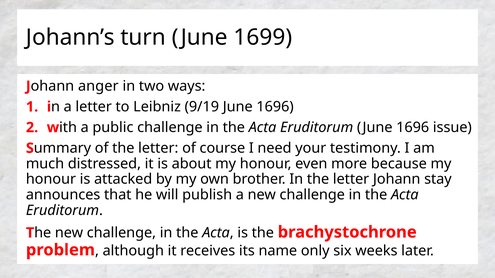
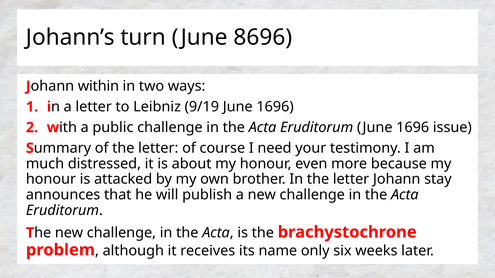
1699: 1699 -> 8696 (263, 37)
anger: anger -> within (98, 86)
